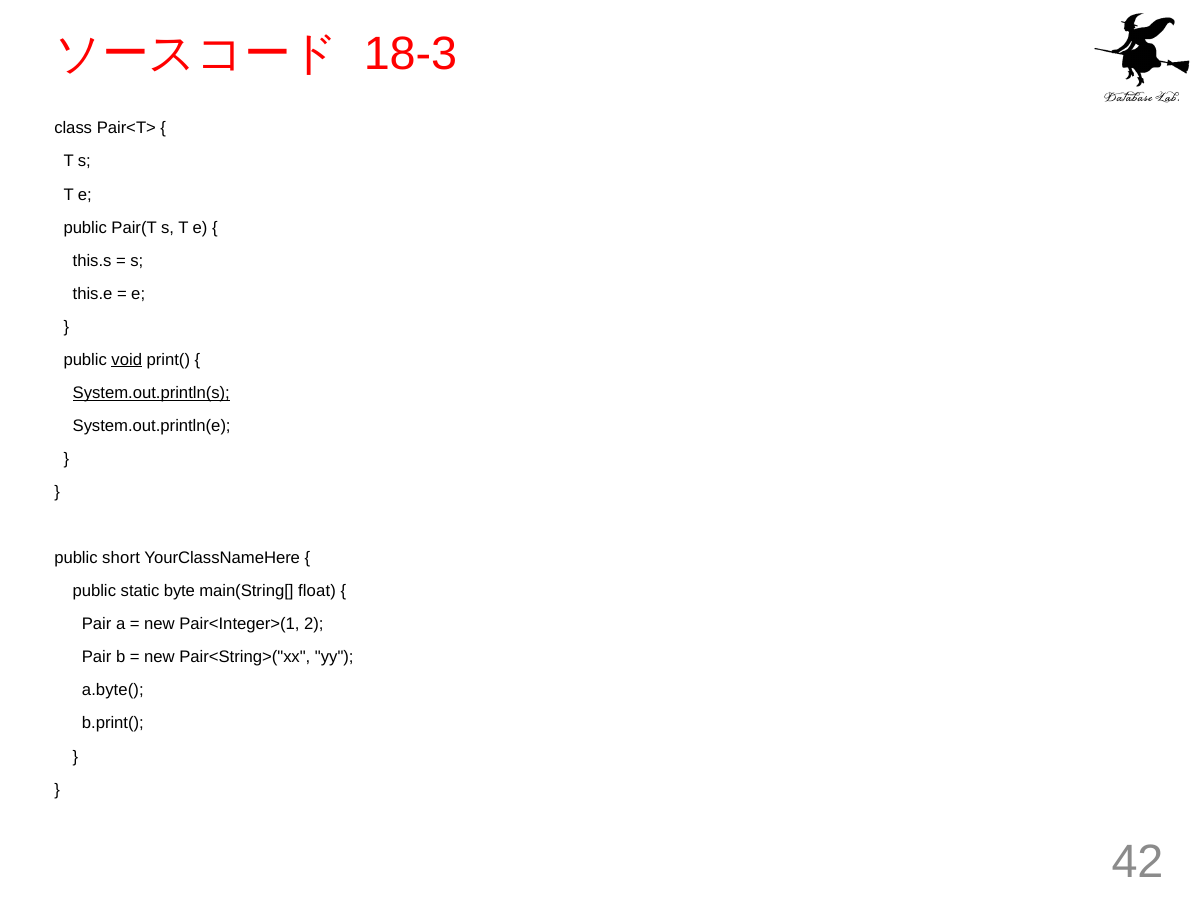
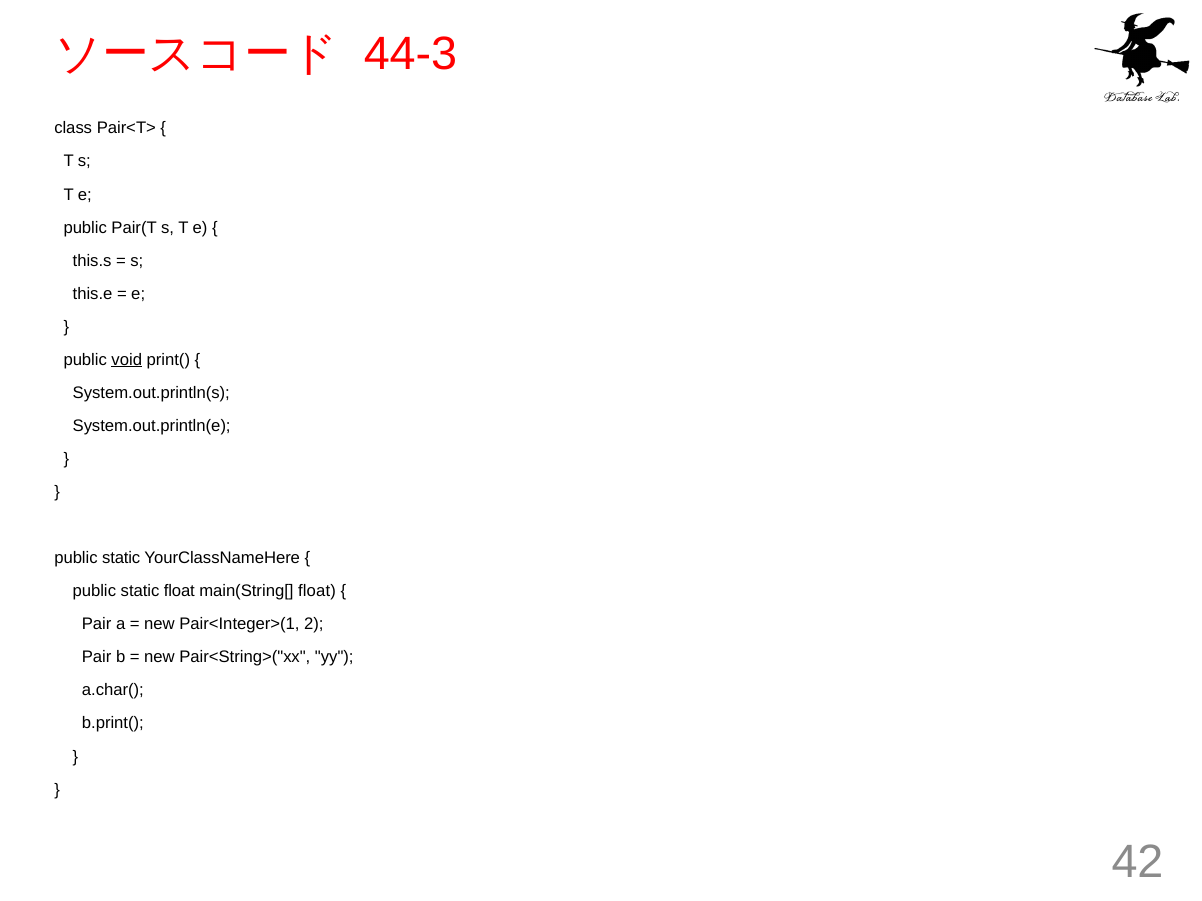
18-3: 18-3 -> 44-3 (410, 54)
System.out.println(s underline: present -> none (151, 393)
short: short -> static (121, 558)
static byte: byte -> float (179, 592)
a.byte(: a.byte( -> a.char( (113, 691)
